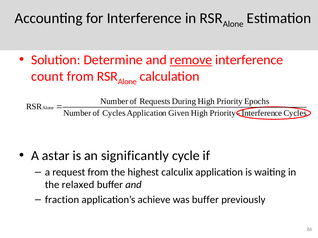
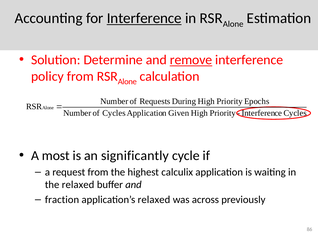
Interference underline: none -> present (144, 18)
count: count -> policy (47, 77)
astar: astar -> most (56, 156)
application’s achieve: achieve -> relaxed (154, 200)
was buffer: buffer -> across (205, 200)
